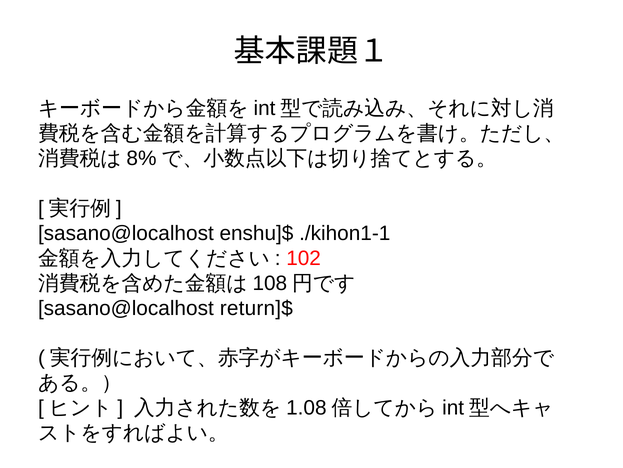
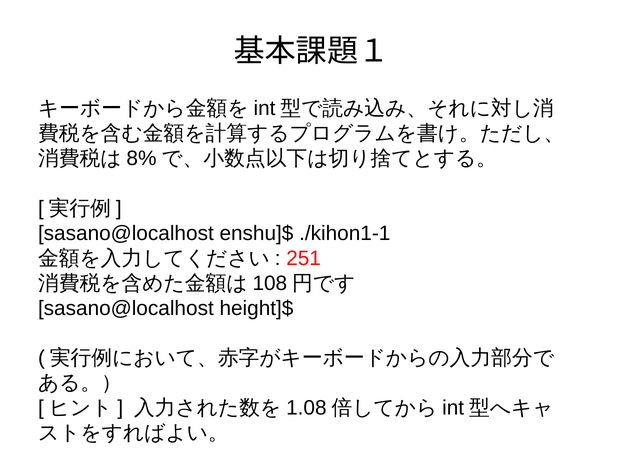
102: 102 -> 251 (304, 258)
return]$: return]$ -> height]$ (256, 308)
